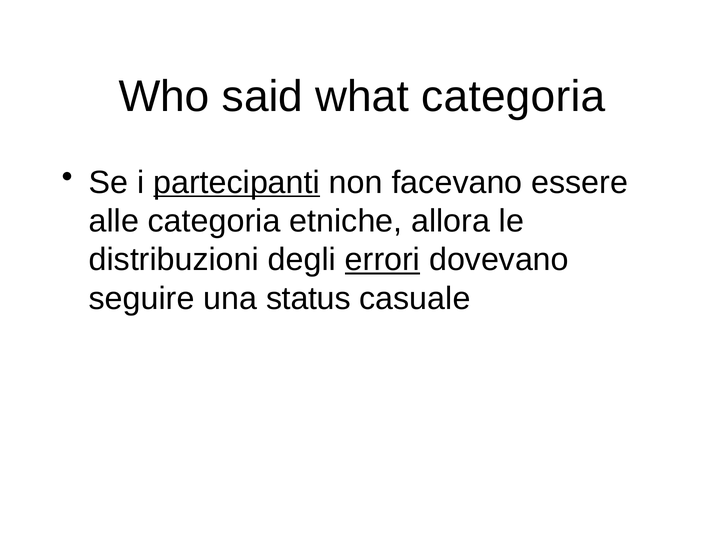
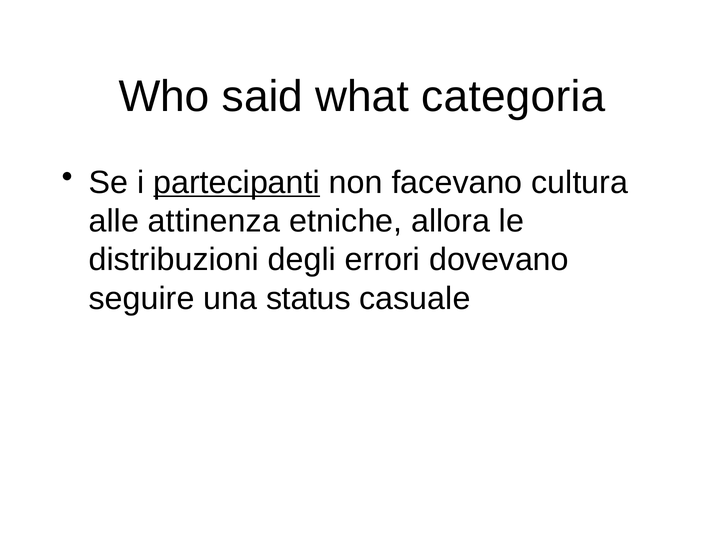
essere: essere -> cultura (580, 182)
alle categoria: categoria -> attinenza (214, 221)
errori underline: present -> none (383, 260)
